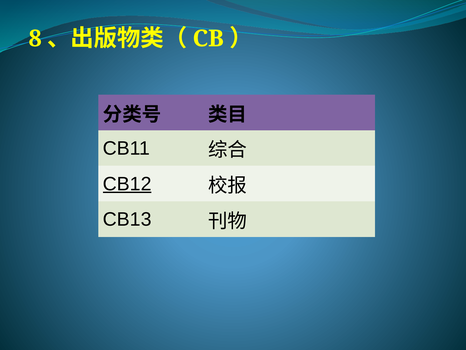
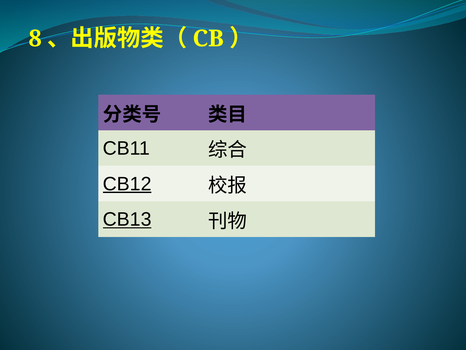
CB13 underline: none -> present (127, 219)
